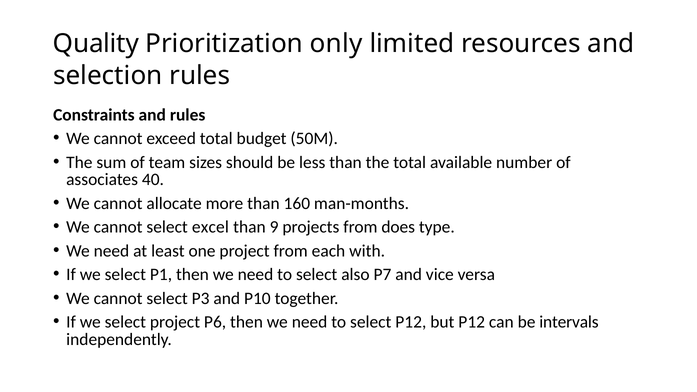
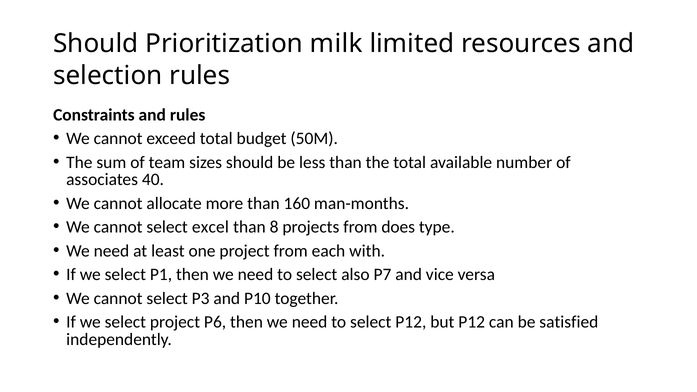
Quality: Quality -> Should (96, 44)
only: only -> milk (336, 44)
9: 9 -> 8 (274, 227)
intervals: intervals -> satisfied (569, 322)
